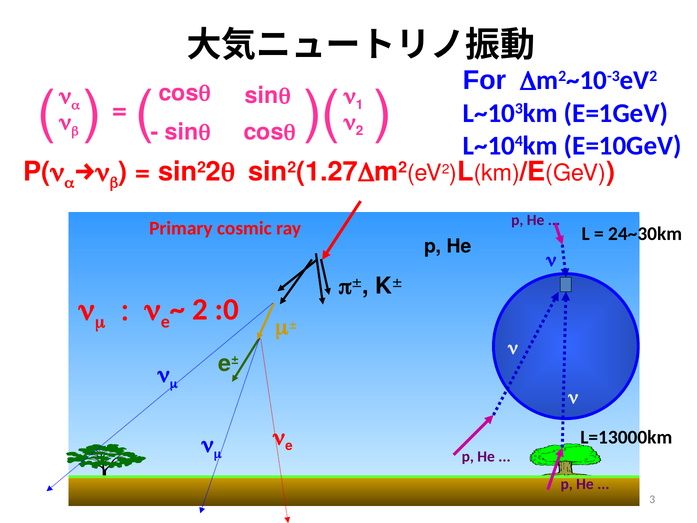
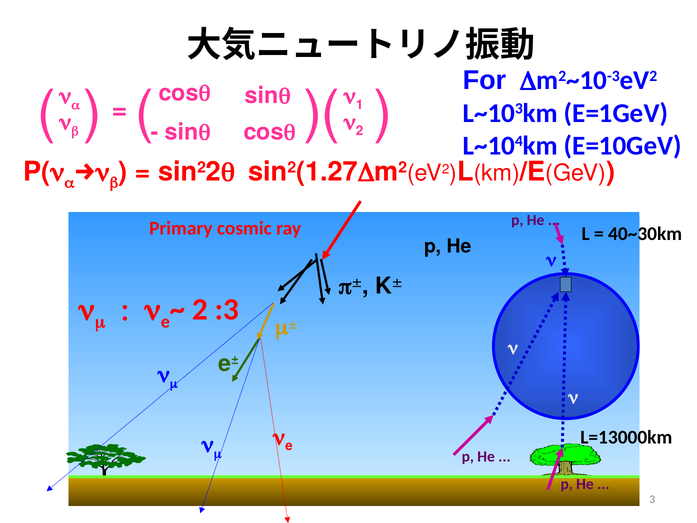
24~30km: 24~30km -> 40~30km (645, 234)
:0: :0 -> :3 (227, 309)
